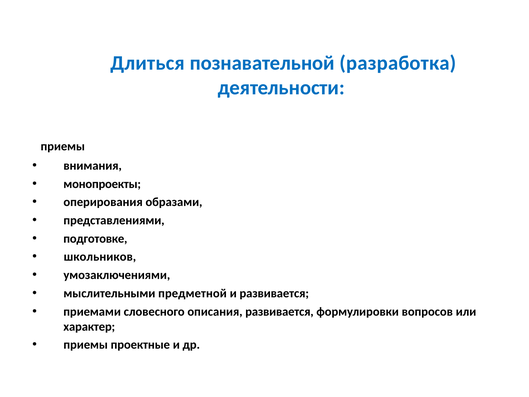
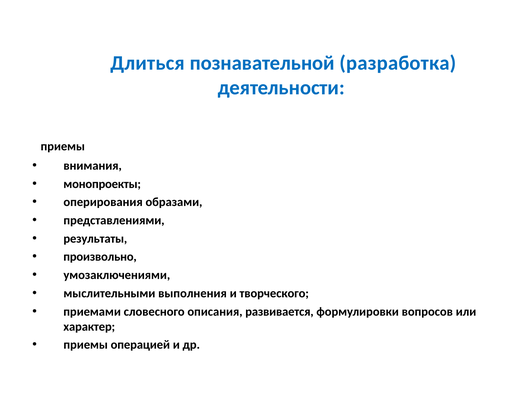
подготовке: подготовке -> результаты (95, 238)
школьников: школьников -> произвольно (100, 257)
предметной: предметной -> выполнения (193, 293)
и развивается: развивается -> творческого (274, 293)
проектные: проектные -> операцией (140, 345)
